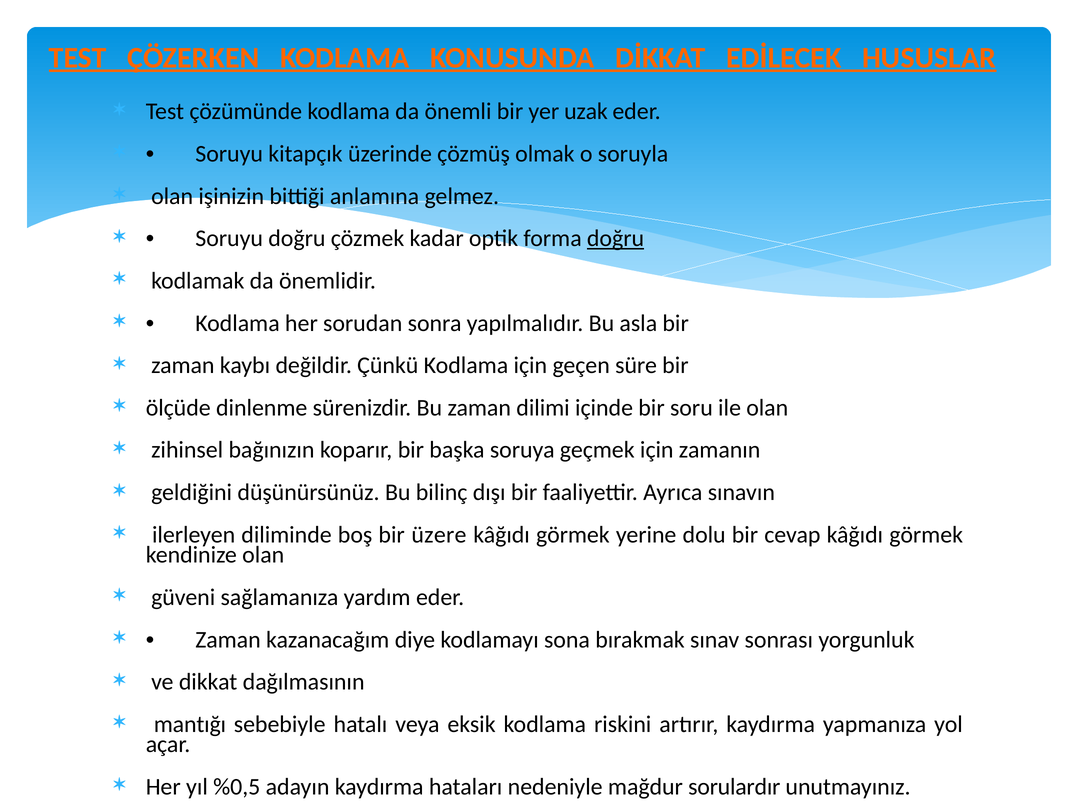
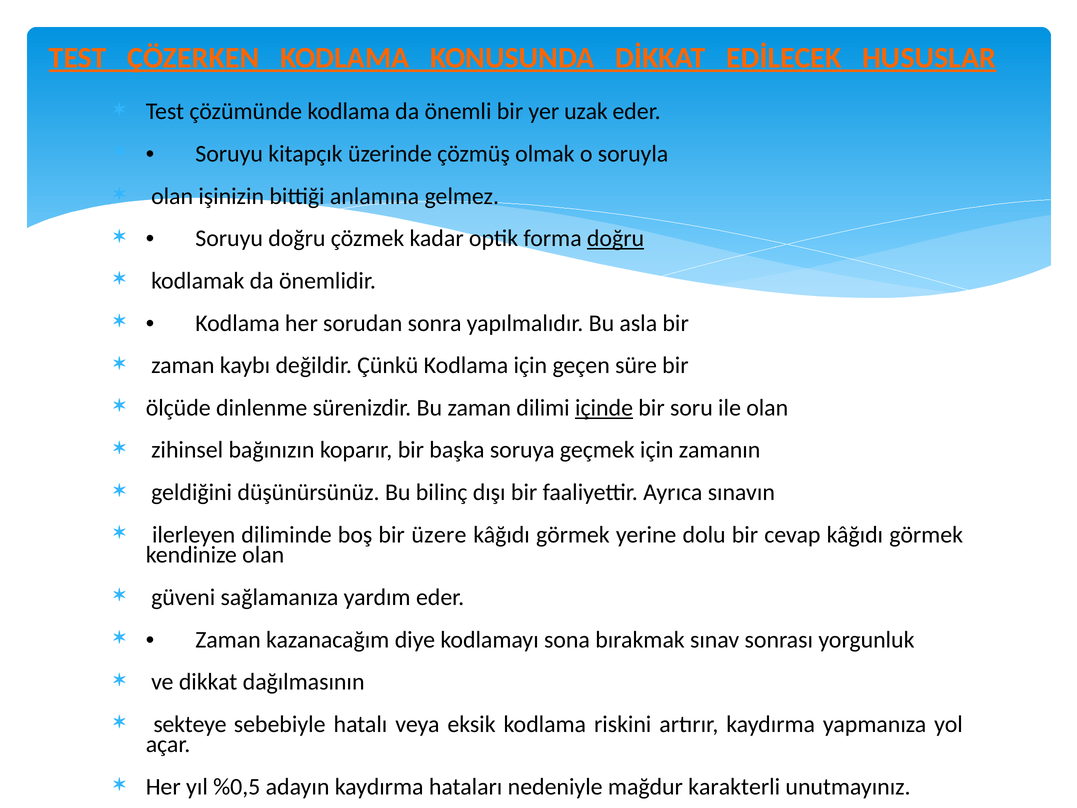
içinde underline: none -> present (604, 408)
mantığı: mantığı -> sekteye (190, 724)
sorulardır: sorulardır -> karakterli (734, 787)
